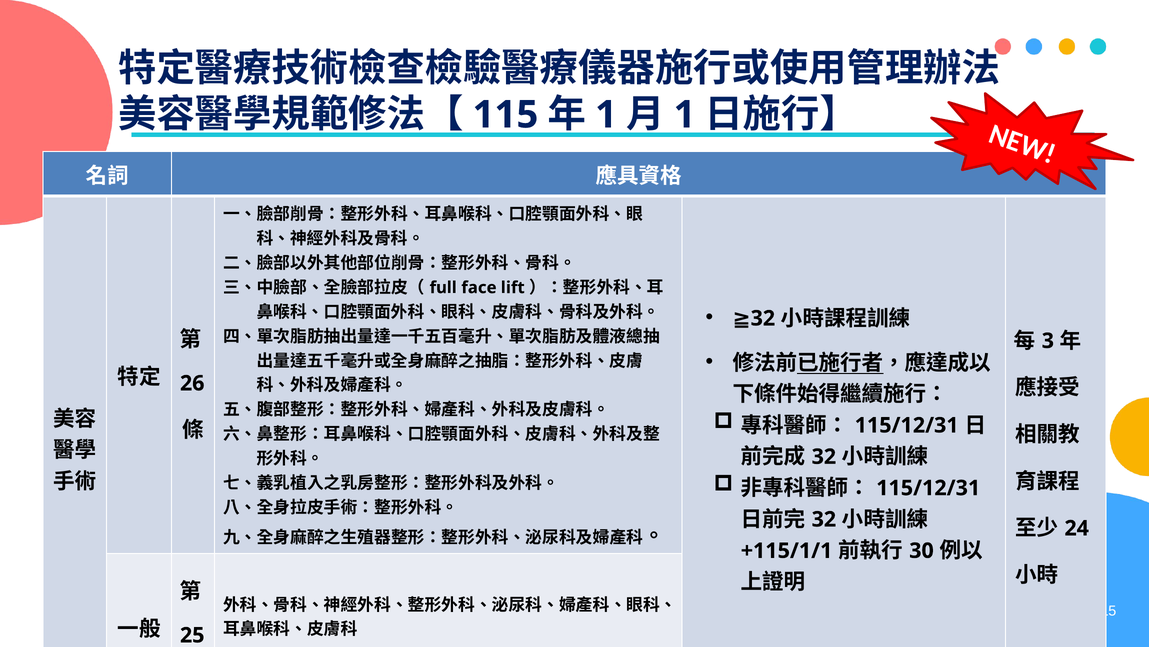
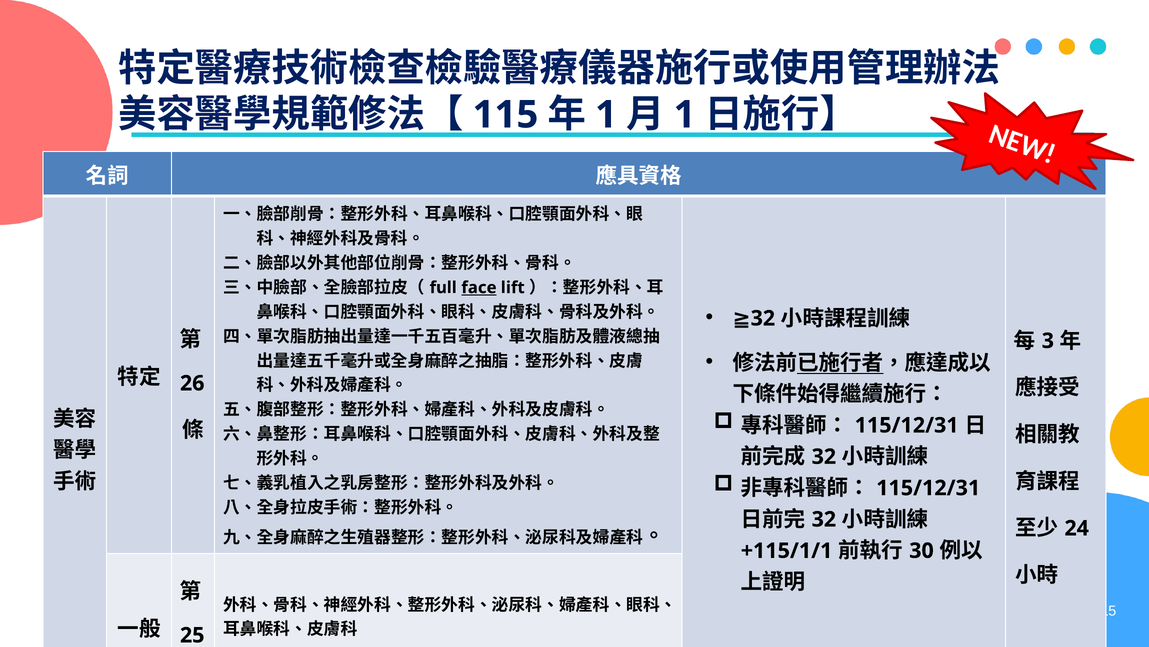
face underline: none -> present (479, 287)
